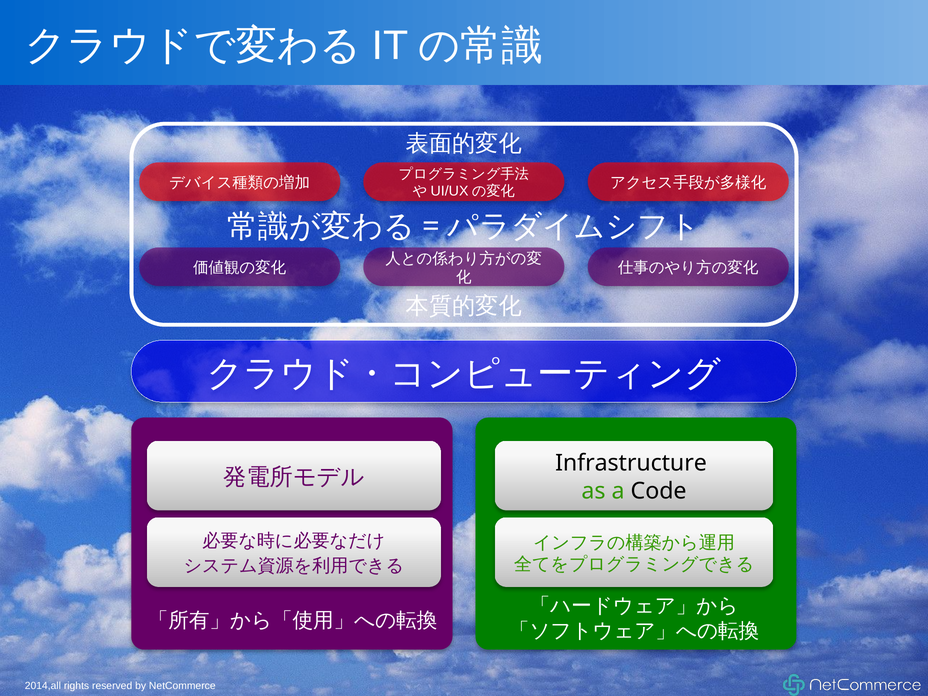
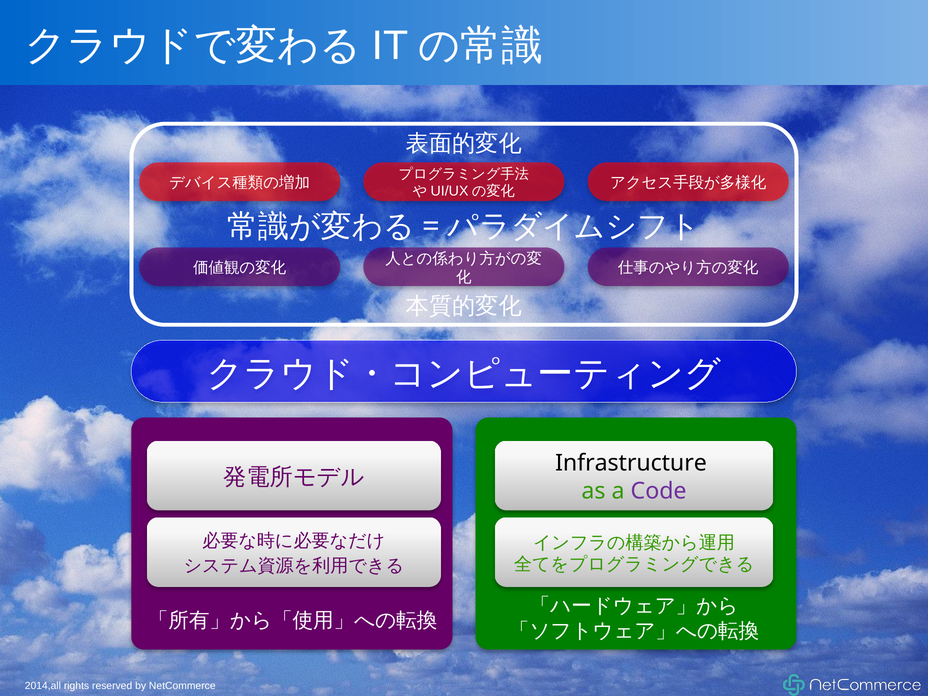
Code colour: black -> purple (659, 491)
